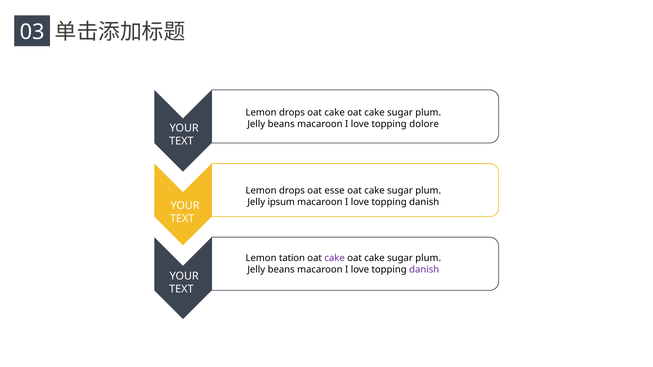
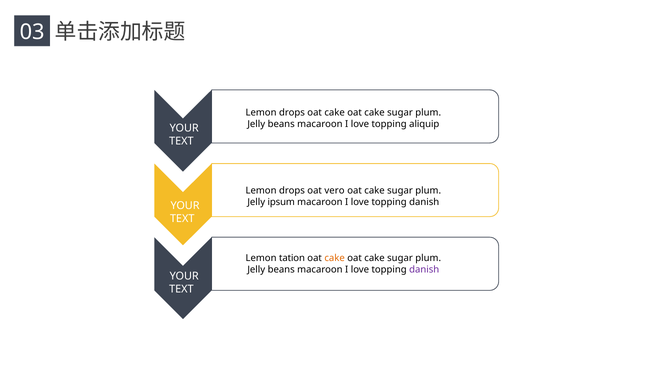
dolore: dolore -> aliquip (424, 124)
esse: esse -> vero (335, 191)
cake colour: purple -> orange (335, 258)
